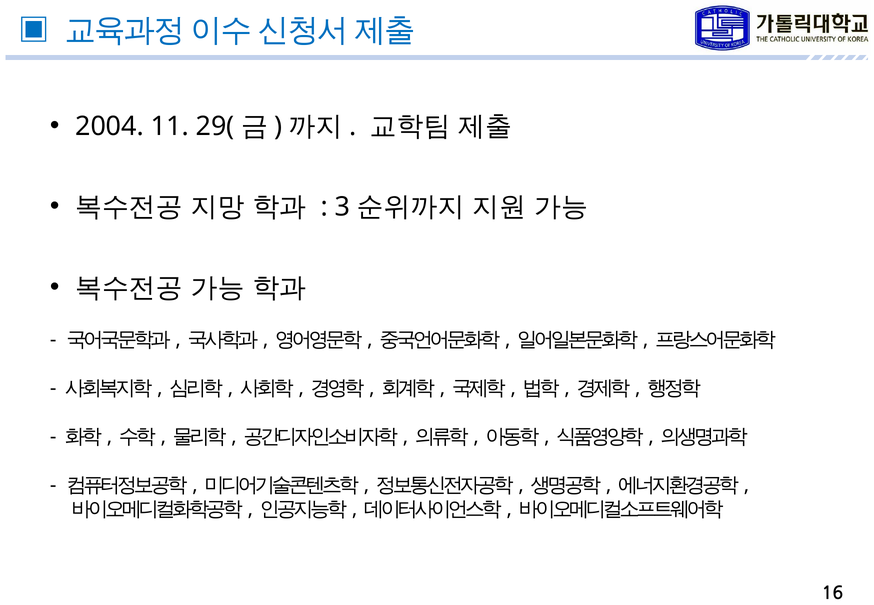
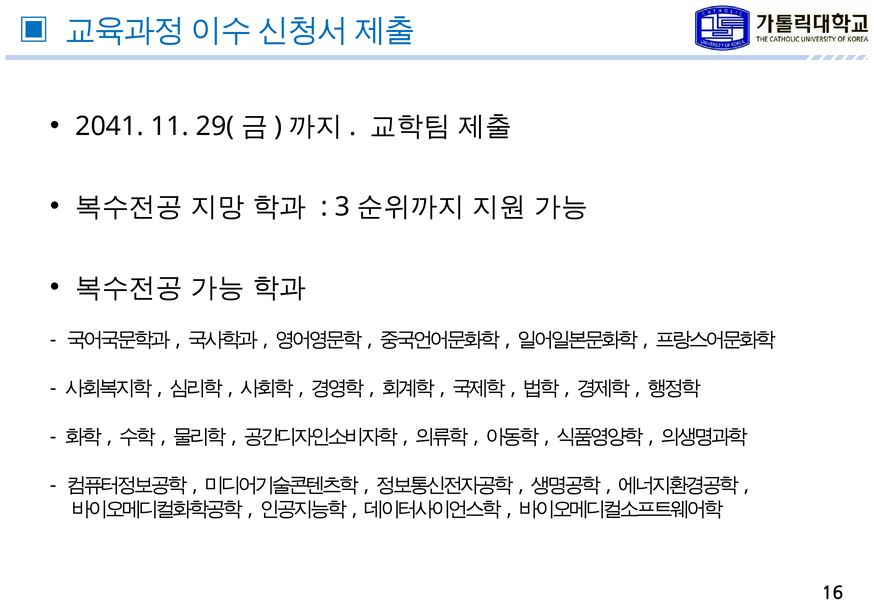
2004: 2004 -> 2041 (110, 126)
